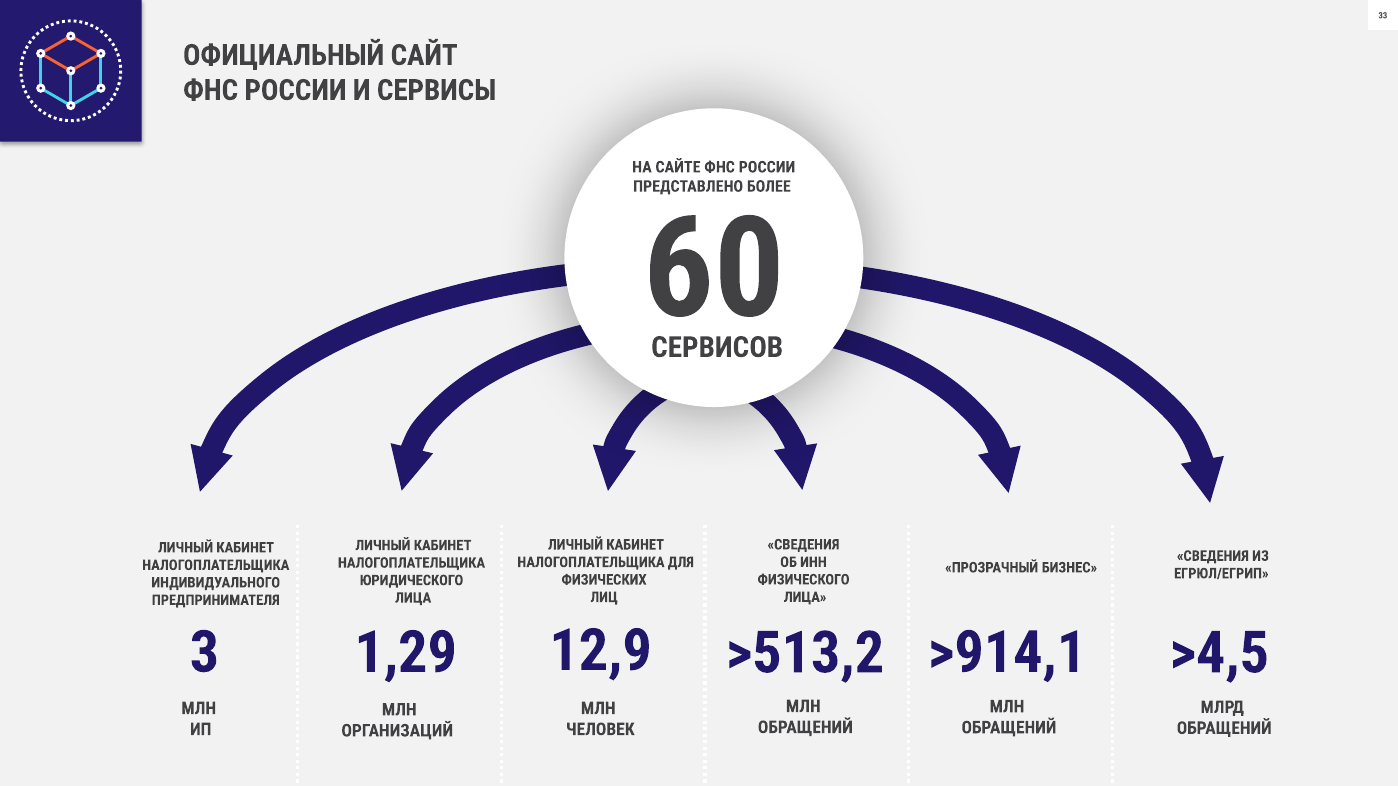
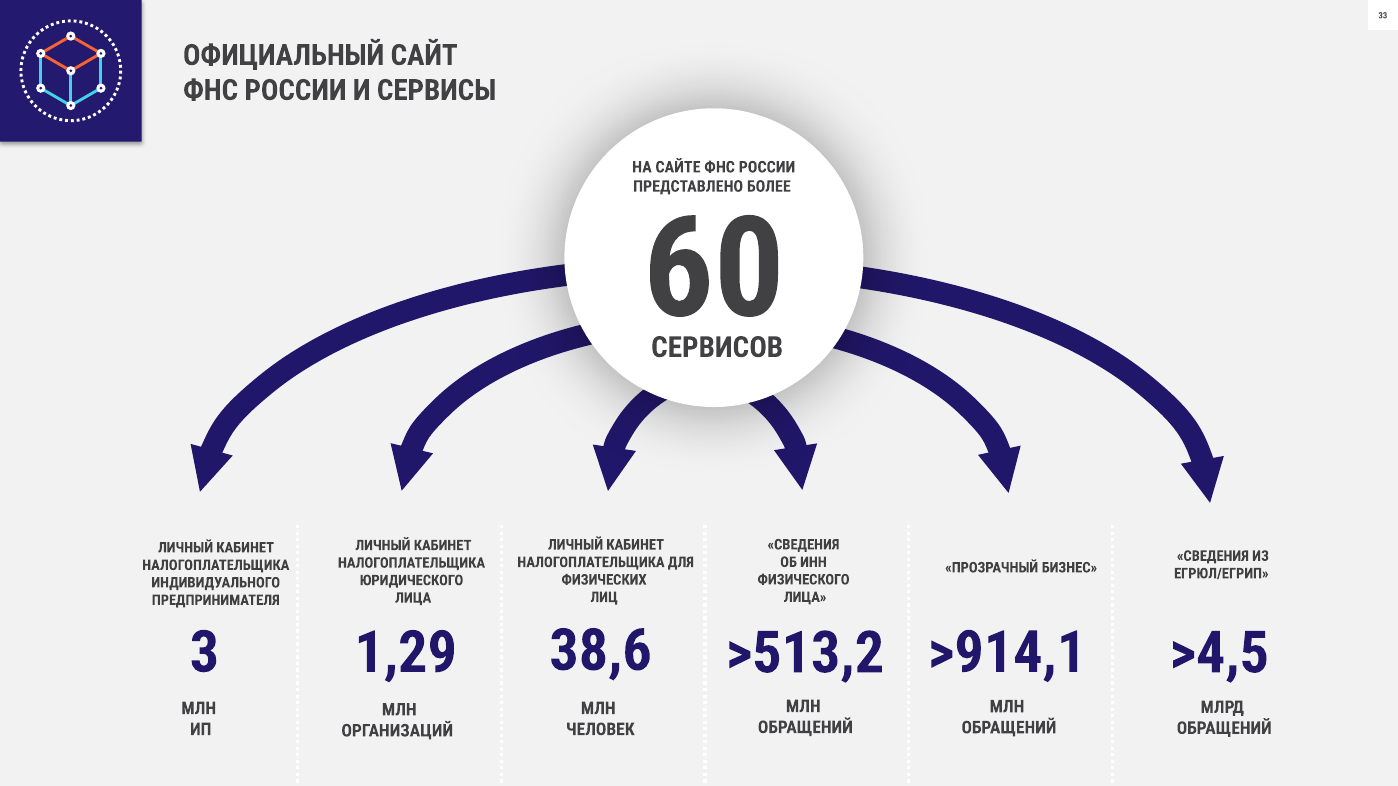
12,9: 12,9 -> 38,6 (601, 651)
